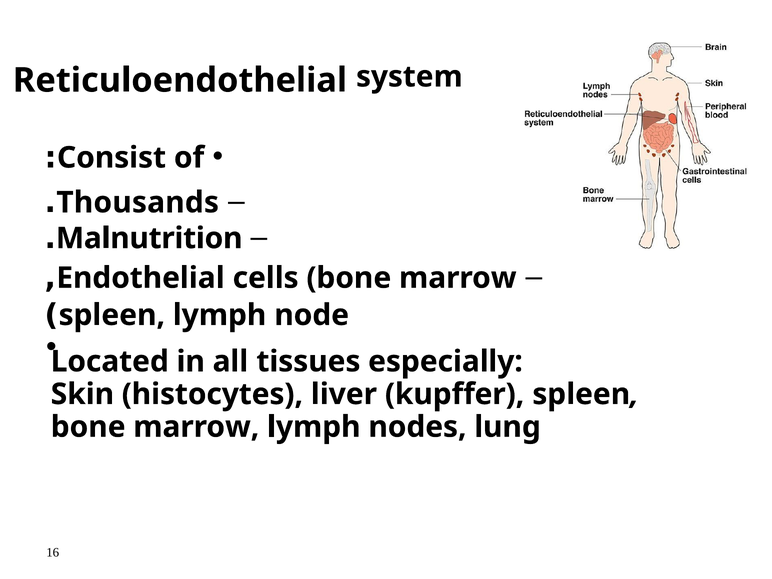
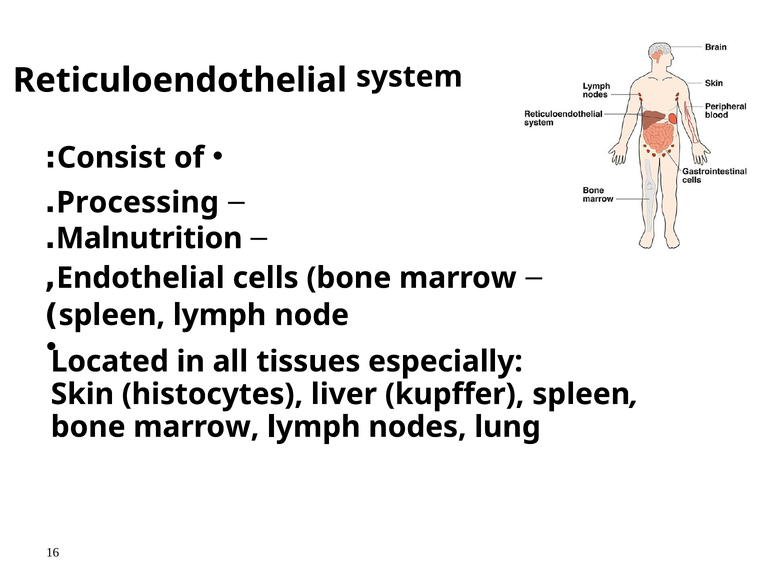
Thousands: Thousands -> Processing (138, 202)
